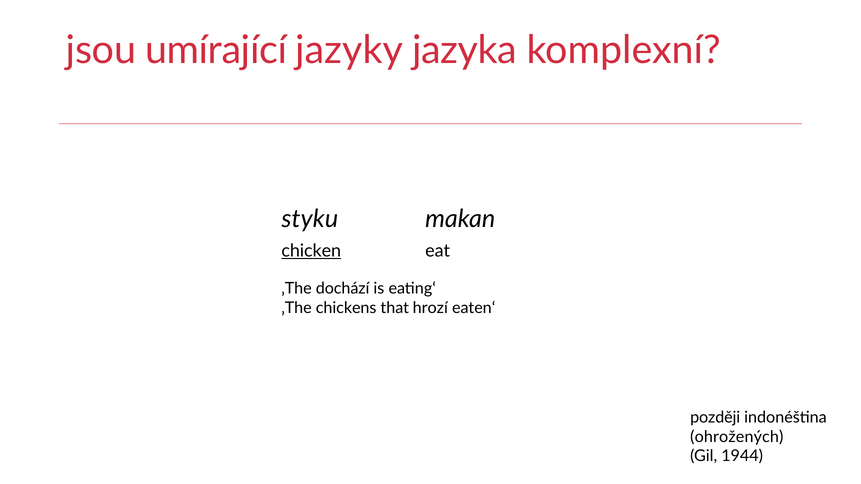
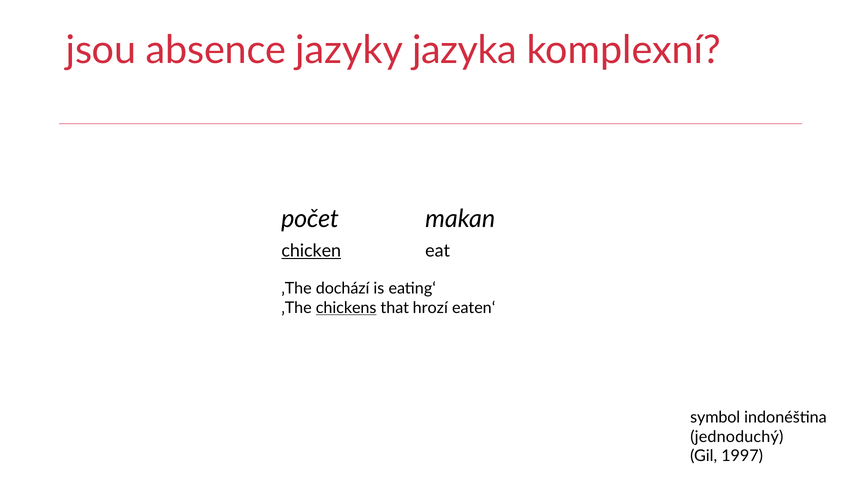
umírající: umírající -> absence (216, 50)
styku: styku -> počet (310, 219)
chickens underline: none -> present (346, 308)
později: později -> symbol (715, 418)
ohrožených: ohrožených -> jednoduchý (737, 437)
1944: 1944 -> 1997 (742, 456)
